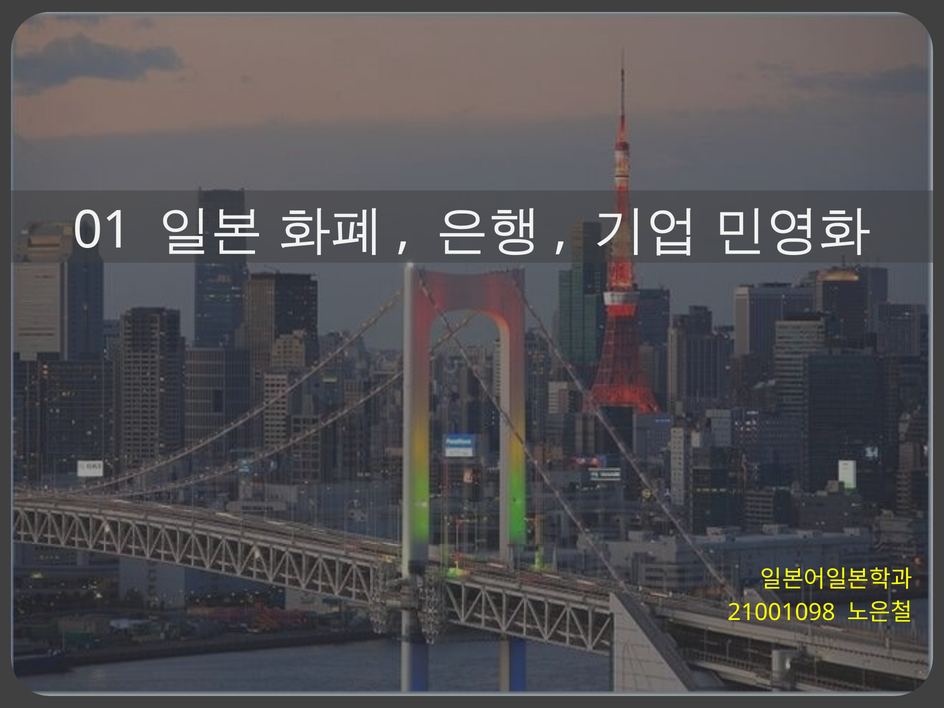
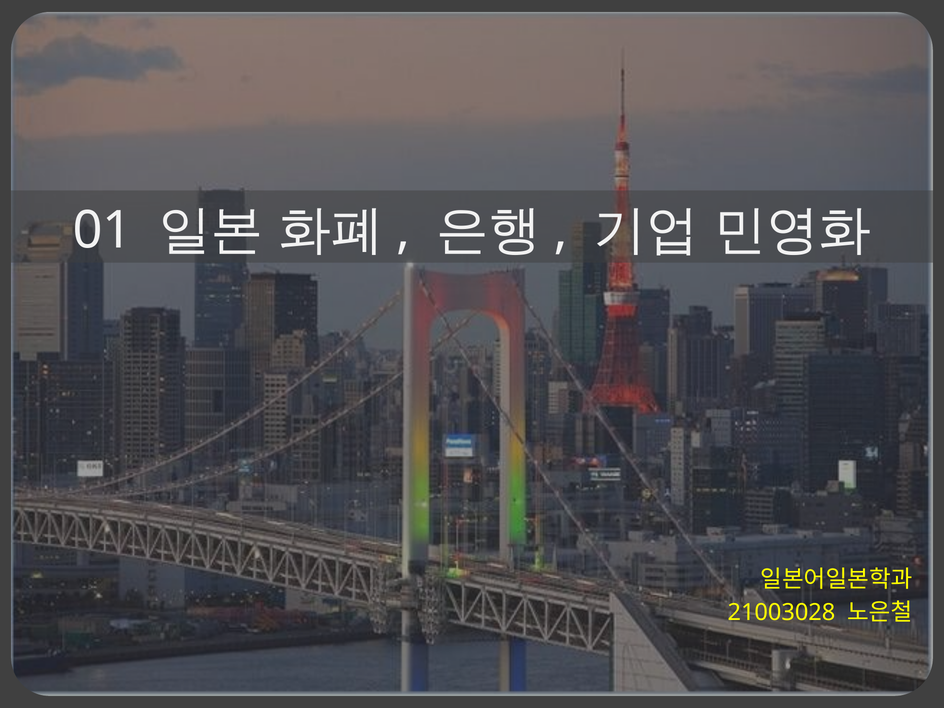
21001098: 21001098 -> 21003028 (781, 612)
